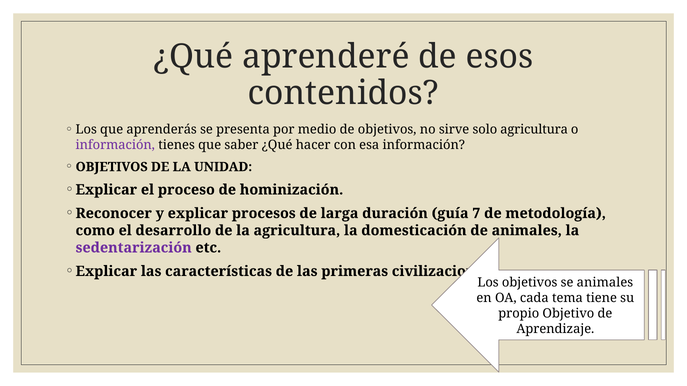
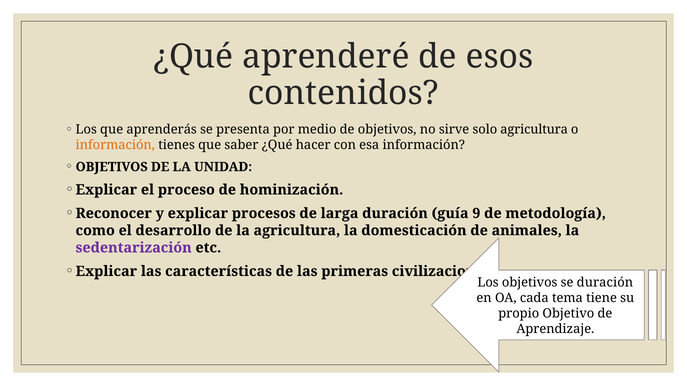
información colour: purple -> orange (115, 145)
7: 7 -> 9 (476, 214)
se animales: animales -> duración (605, 283)
